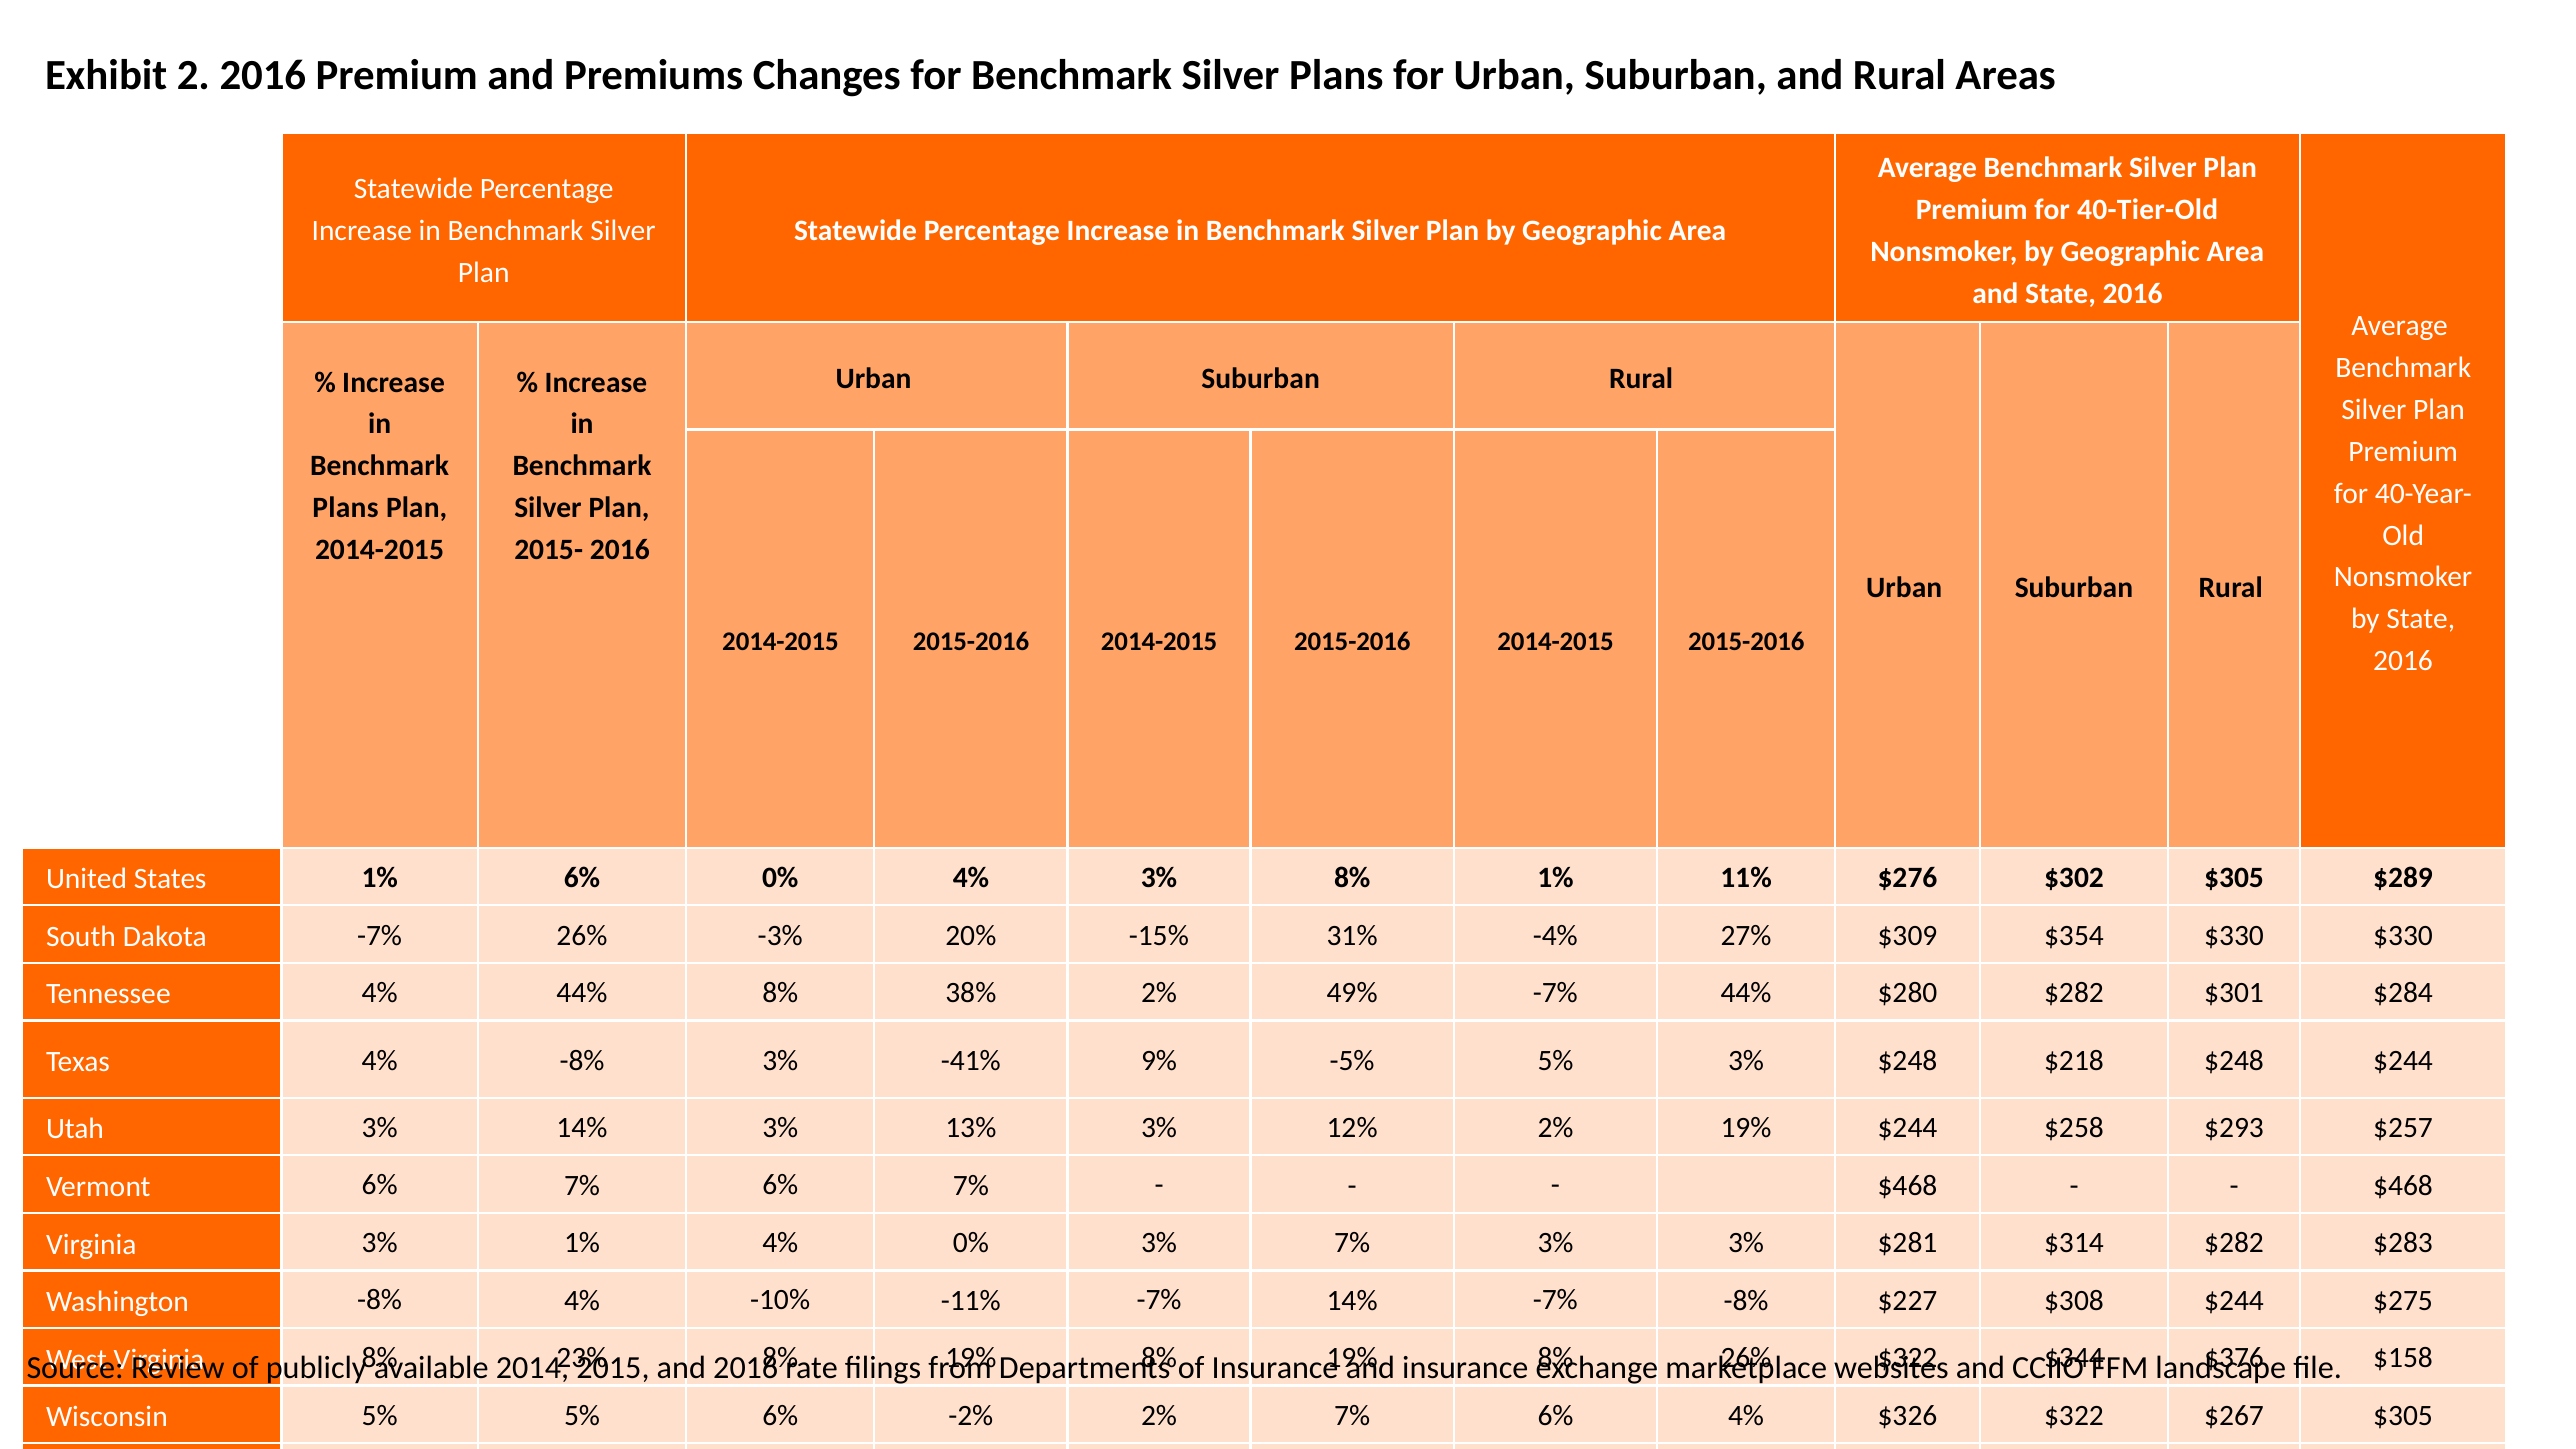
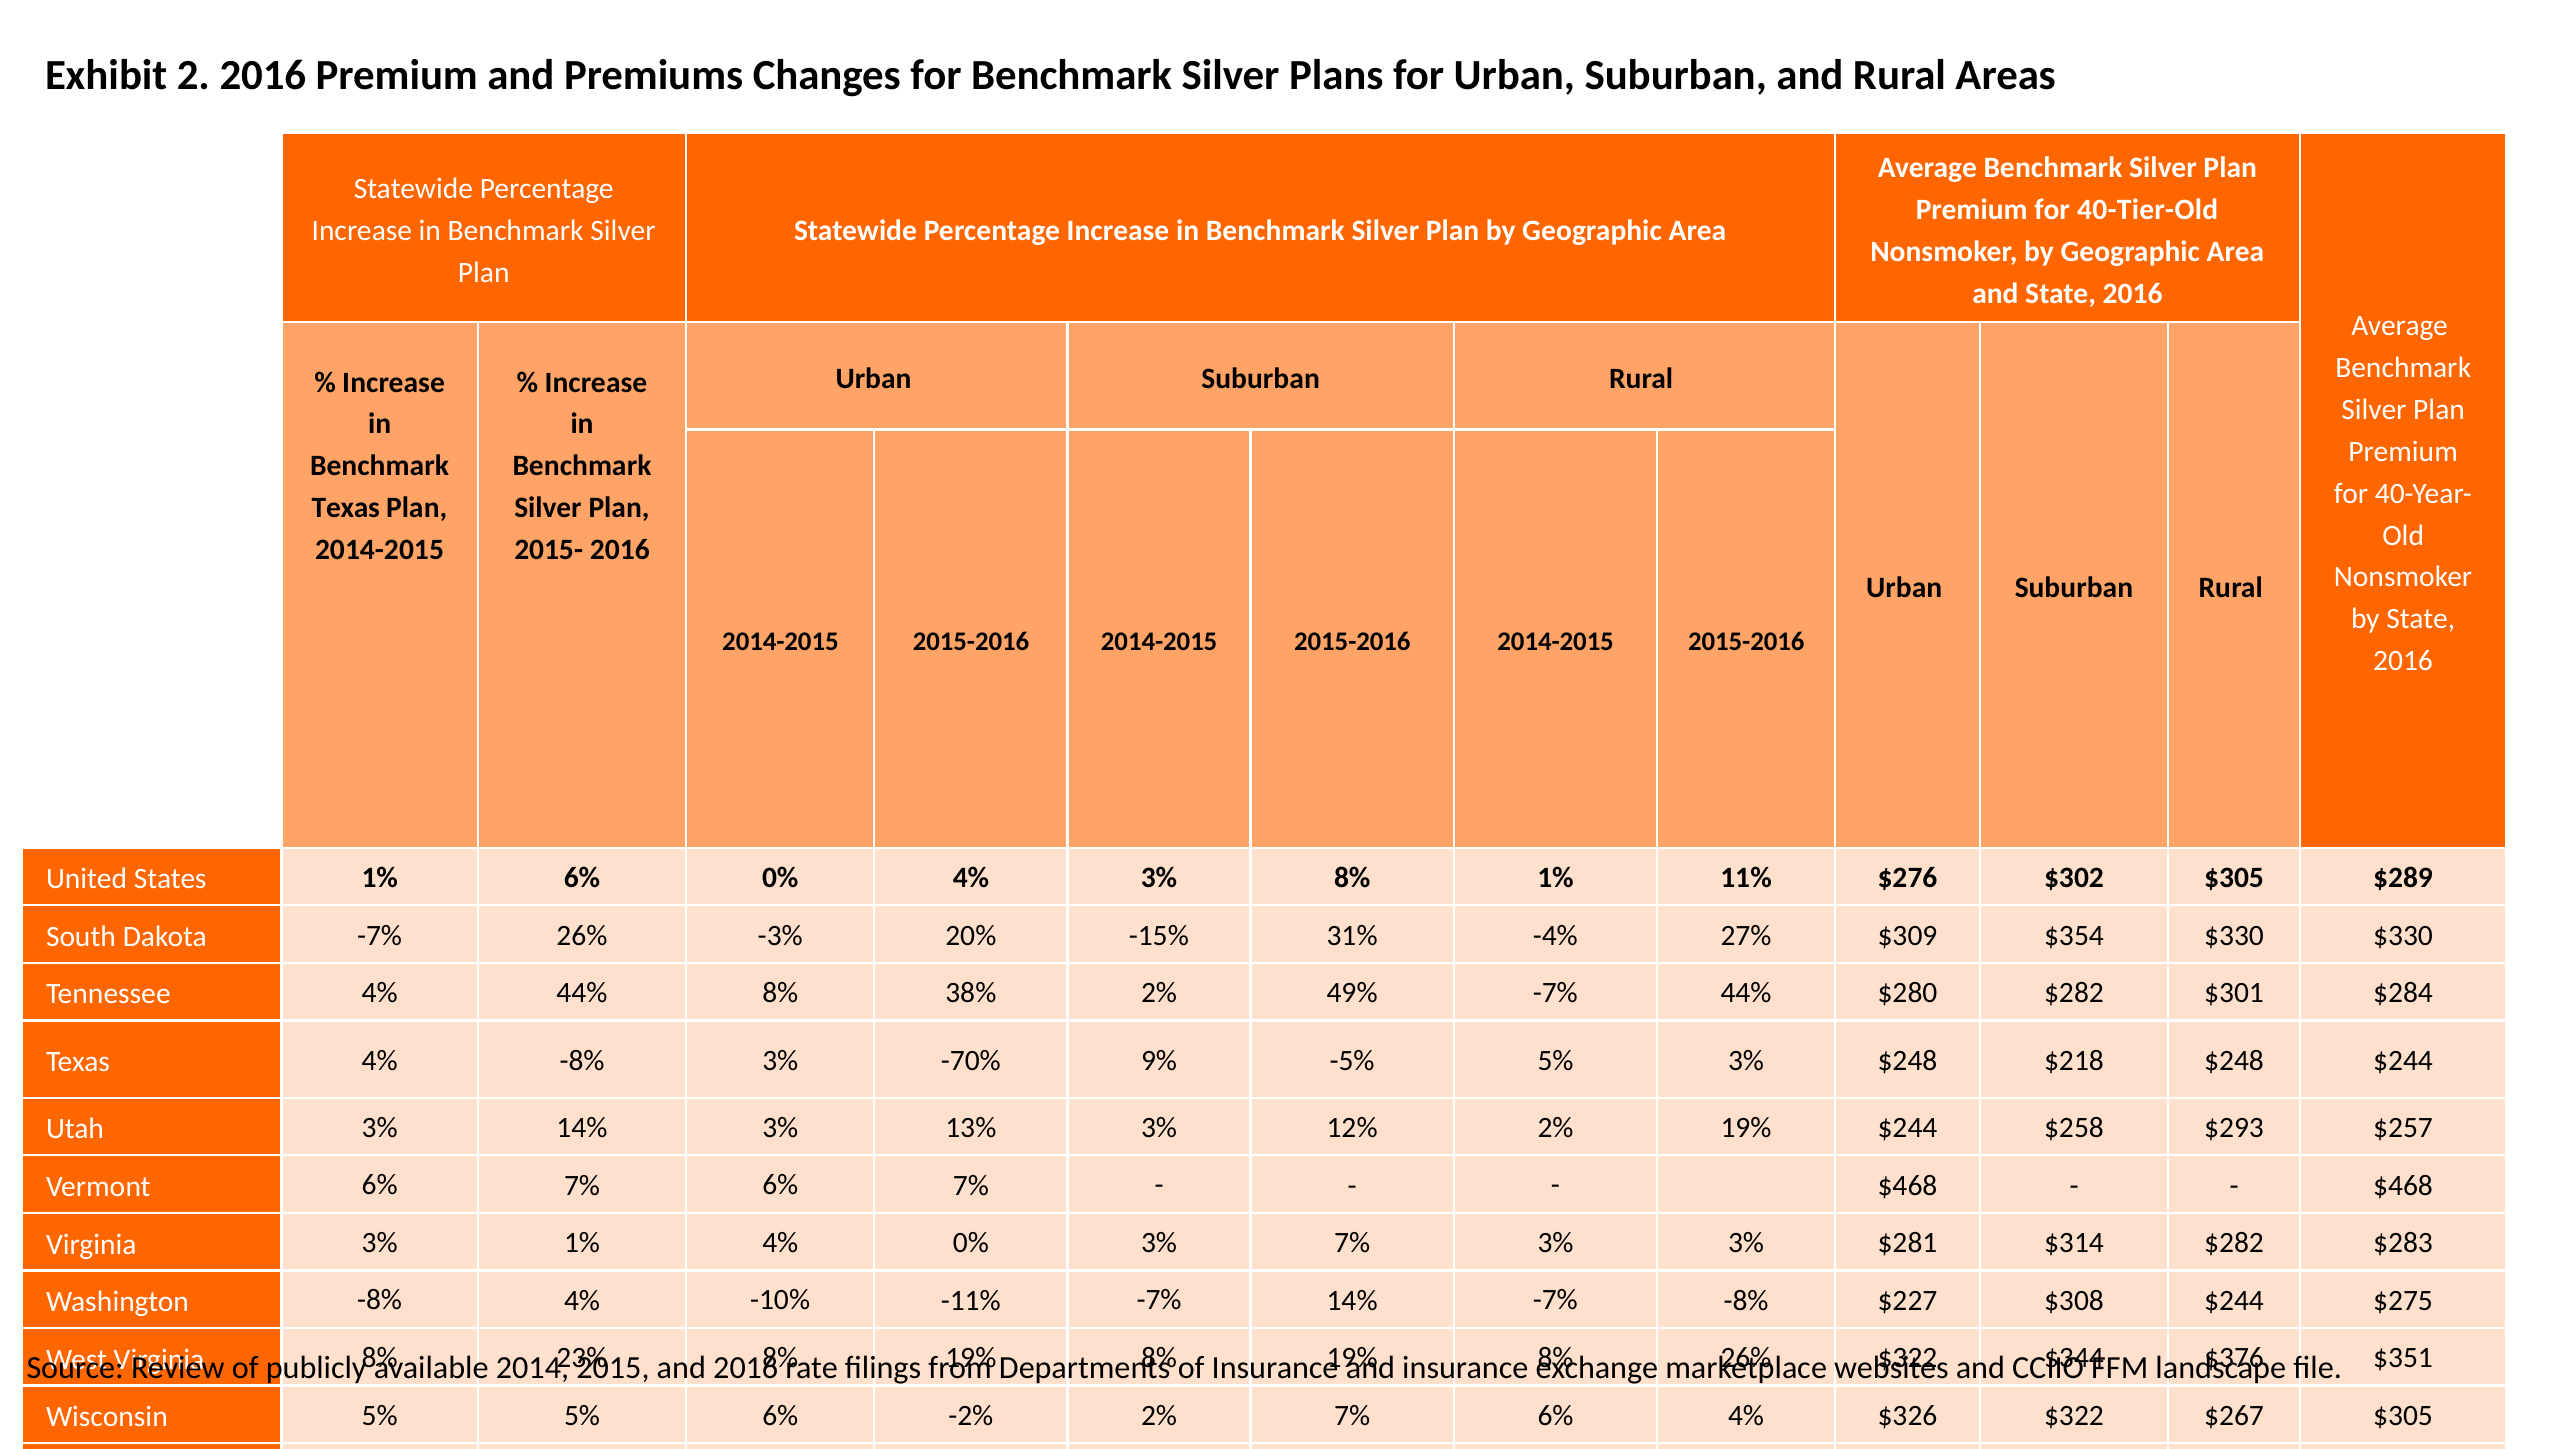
Plans: Plans -> Texas (346, 508)
-41%: -41% -> -70% (971, 1060)
$158: $158 -> $351 (2403, 1358)
